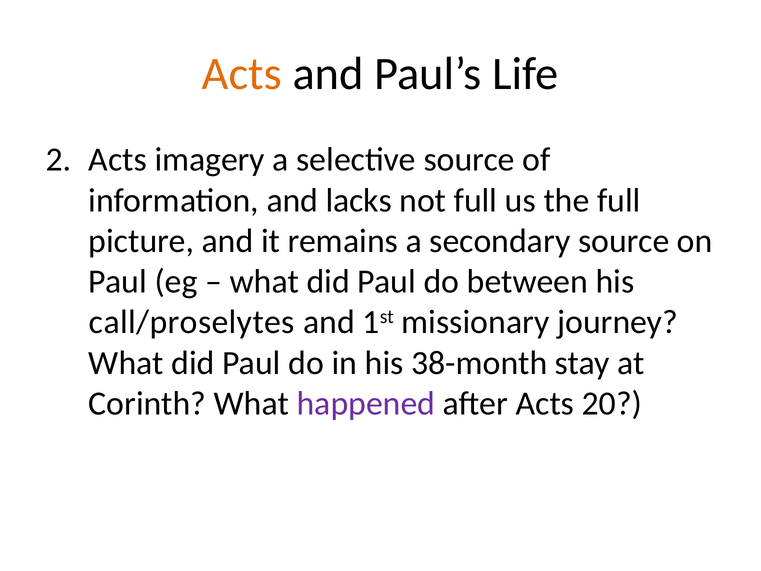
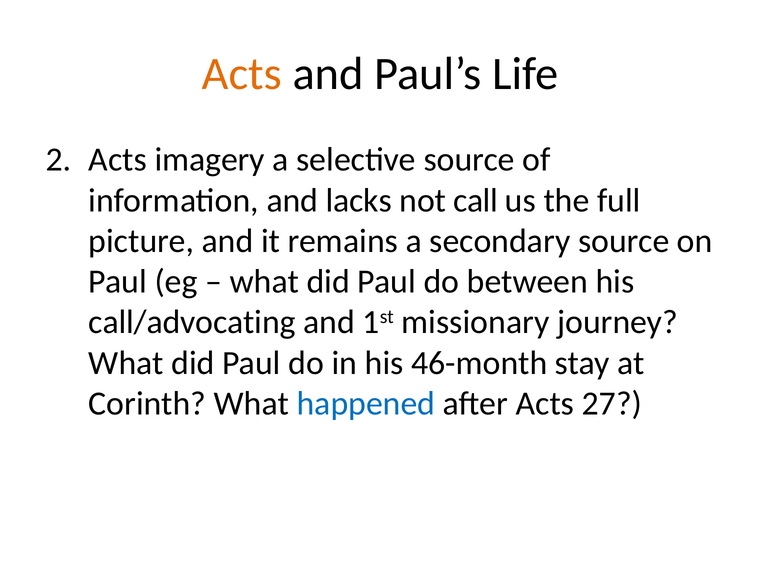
not full: full -> call (476, 200)
call/proselytes: call/proselytes -> call/advocating (192, 322)
38-month: 38-month -> 46-month (479, 363)
happened colour: purple -> blue (366, 403)
20: 20 -> 27 (612, 403)
